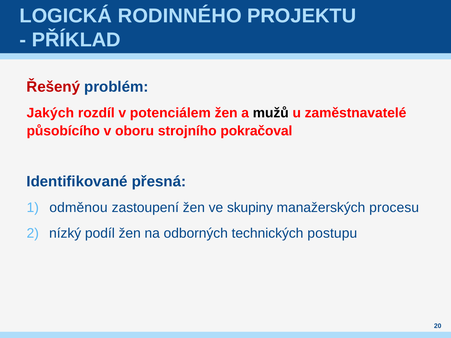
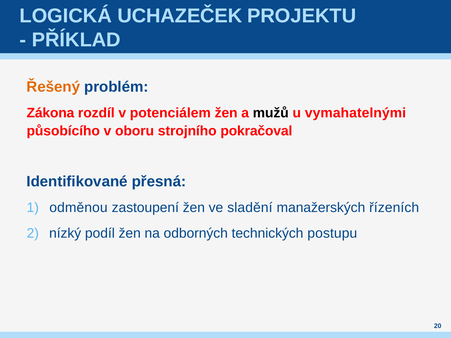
RODINNÉHO: RODINNÉHO -> UCHAZEČEK (180, 16)
Řešený colour: red -> orange (53, 87)
Jakých: Jakých -> Zákona (50, 113)
zaměstnavatelé: zaměstnavatelé -> vymahatelnými (355, 113)
skupiny: skupiny -> sladění (250, 208)
procesu: procesu -> řízeních (394, 208)
